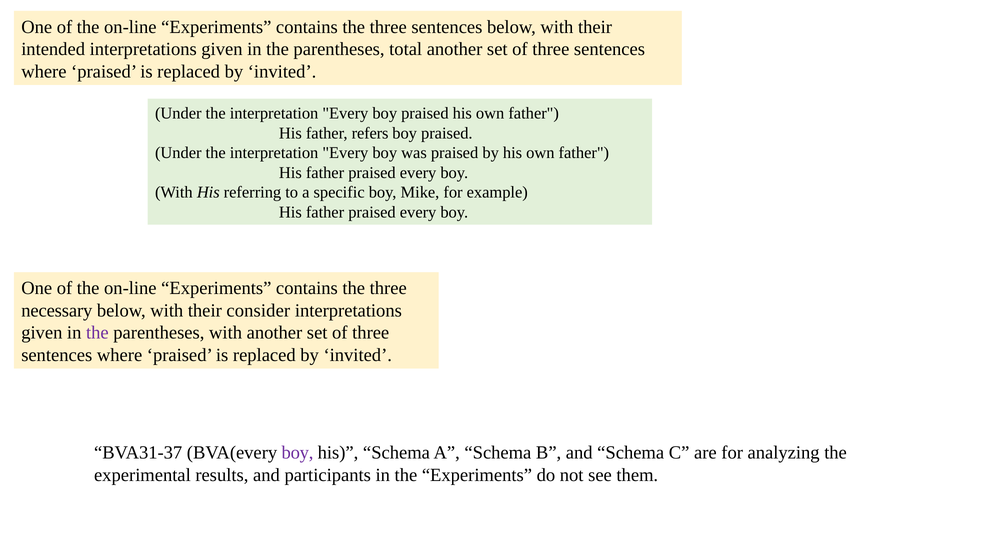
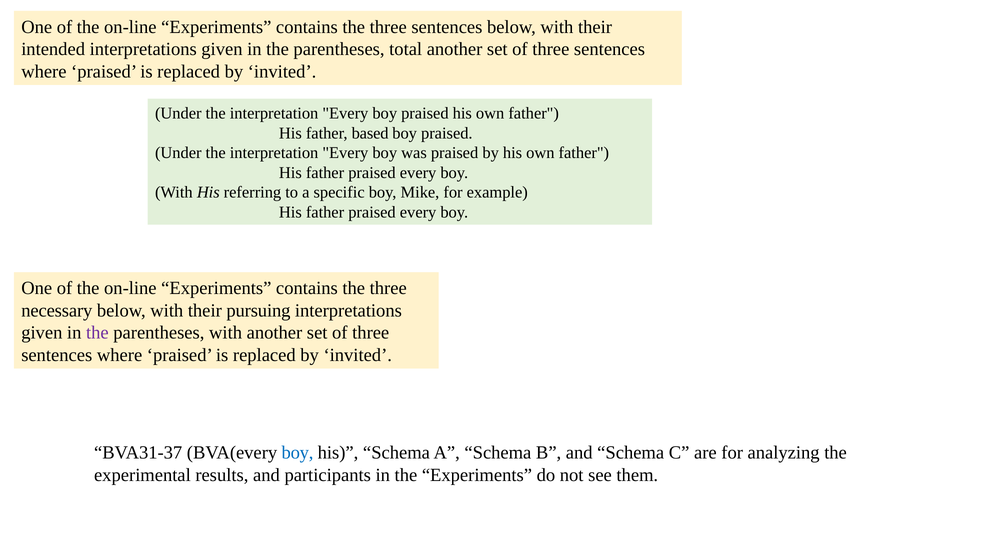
refers: refers -> based (370, 133)
consider: consider -> pursuing (258, 310)
boy colour: purple -> blue (298, 453)
